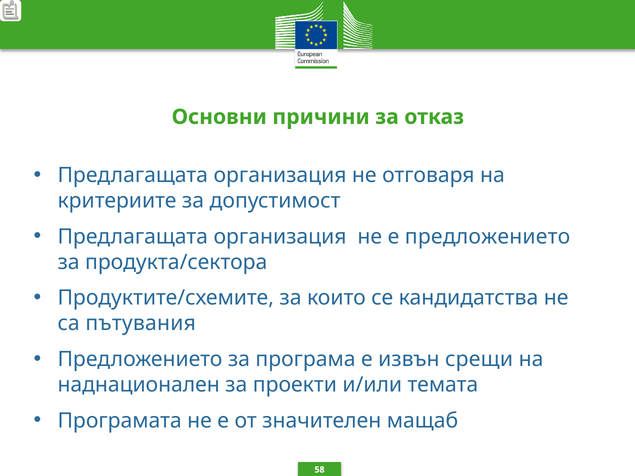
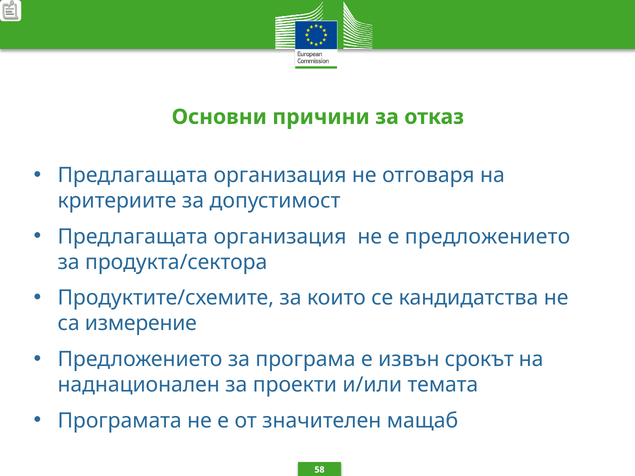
пътувания: пътувания -> измерение (141, 324)
срещи: срещи -> срокът (479, 360)
